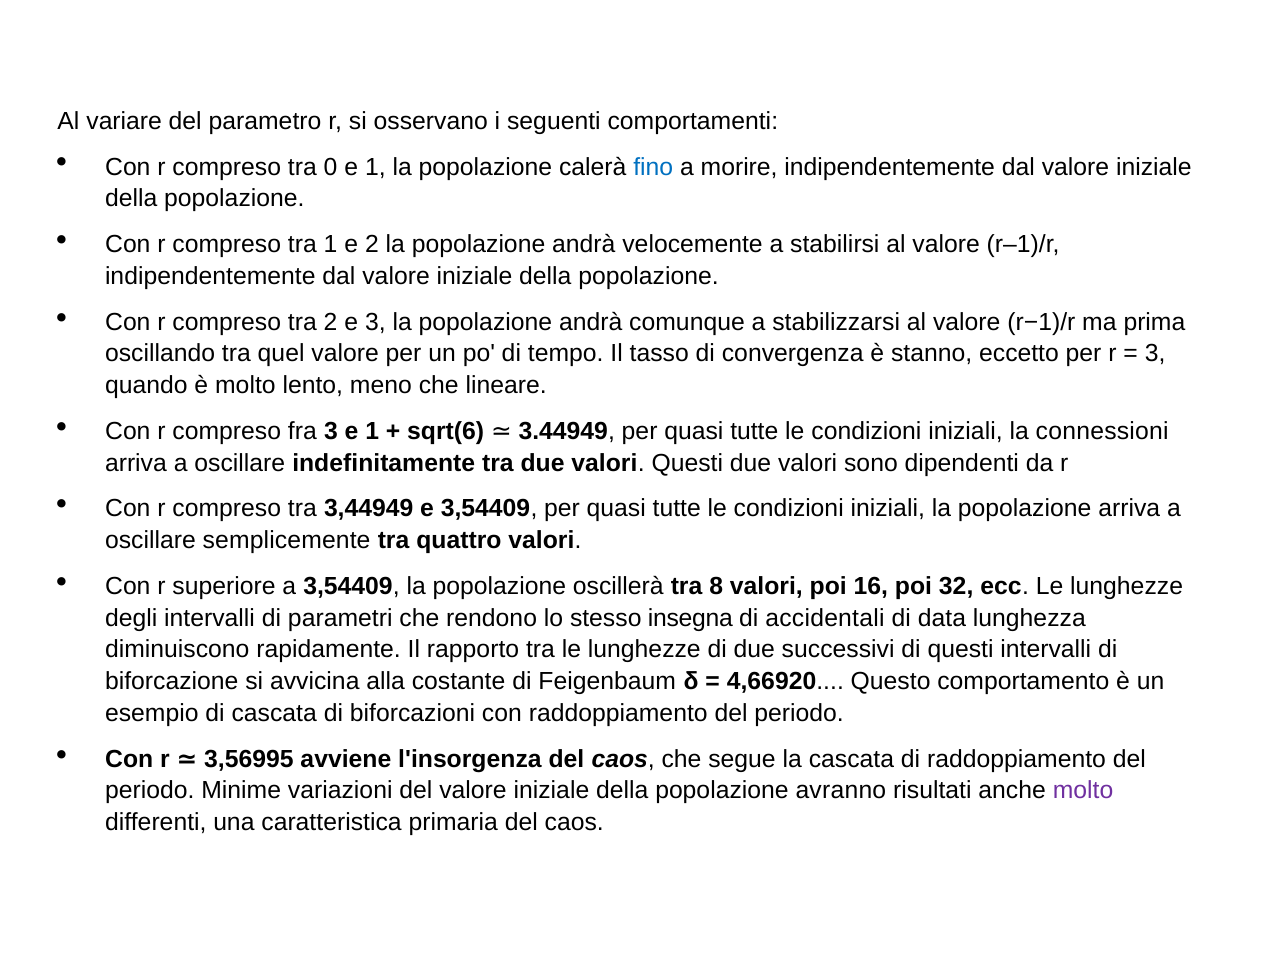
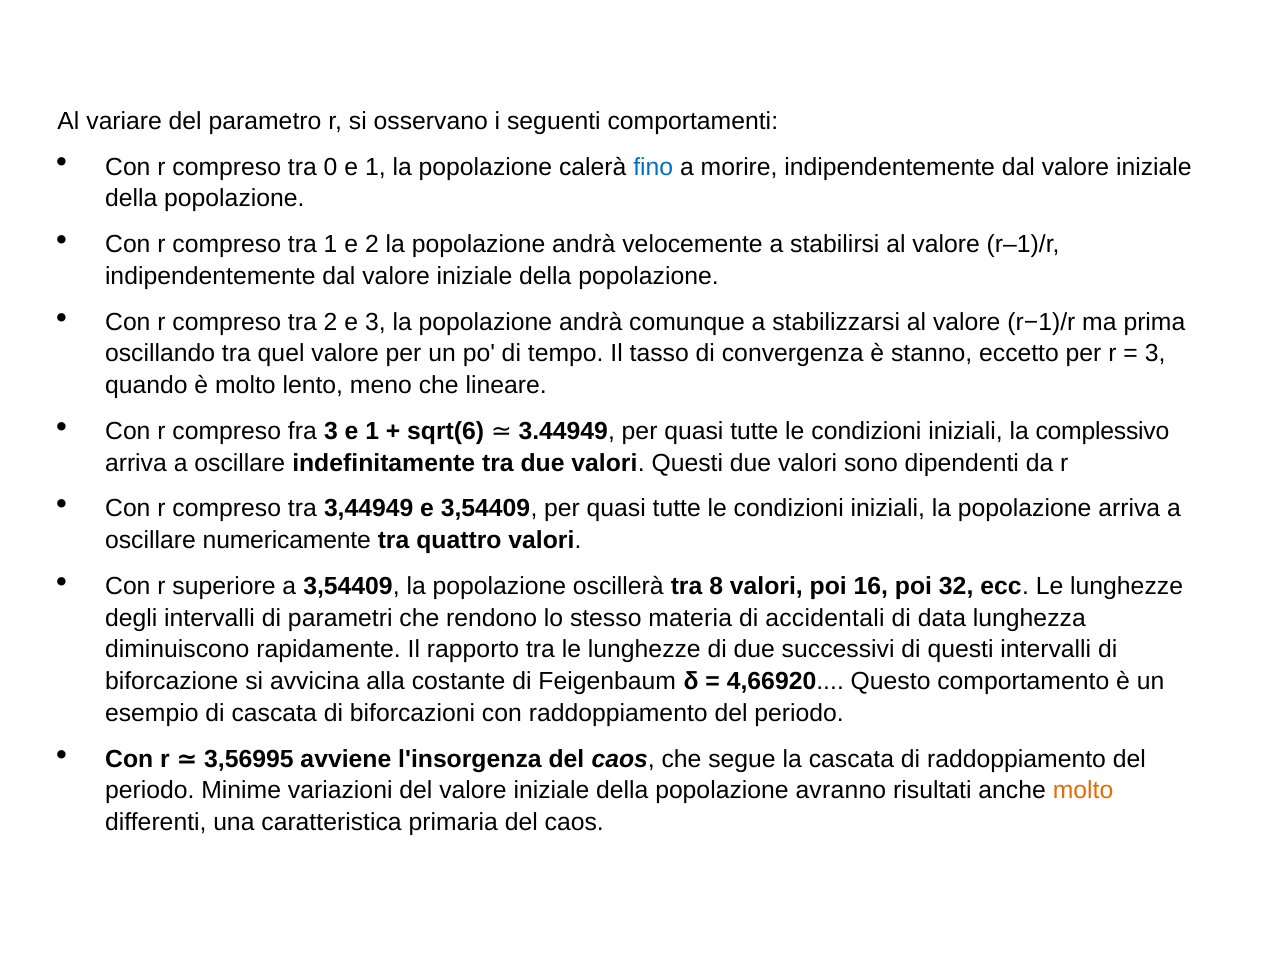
connessioni: connessioni -> complessivo (1102, 431)
semplicemente: semplicemente -> numericamente (287, 541)
insegna: insegna -> materia (690, 618)
molto colour: purple -> orange (1083, 791)
